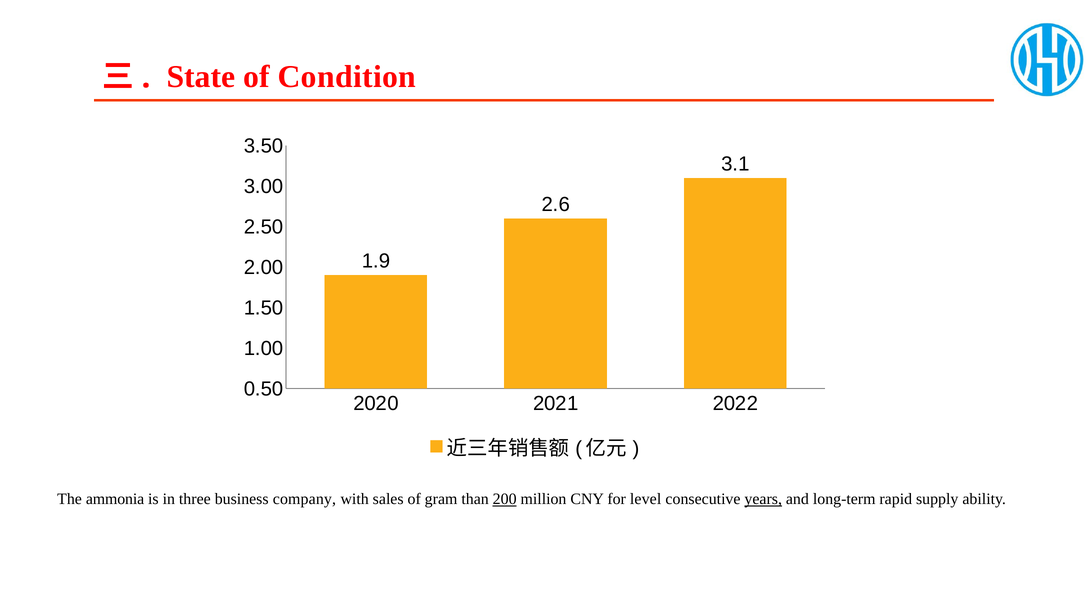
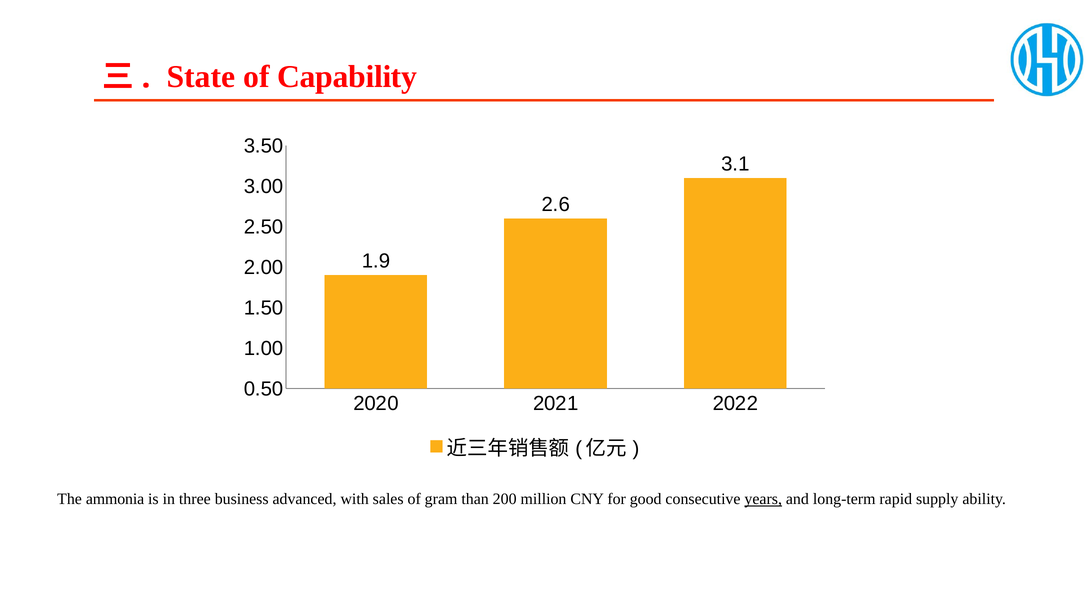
Condition: Condition -> Capability (347, 77)
company: company -> advanced (305, 499)
200 underline: present -> none (505, 499)
level: level -> good (646, 499)
